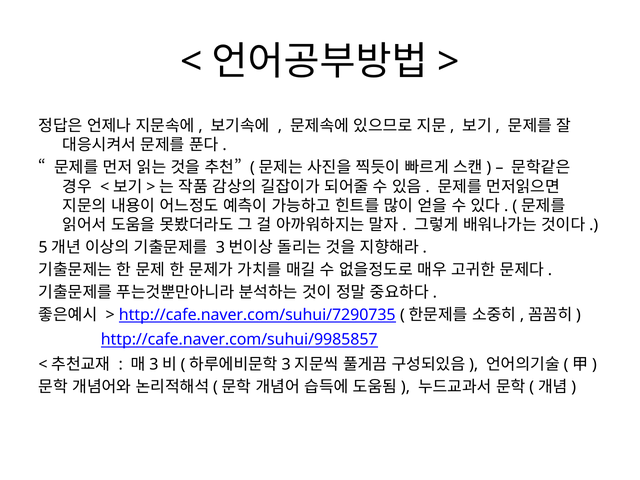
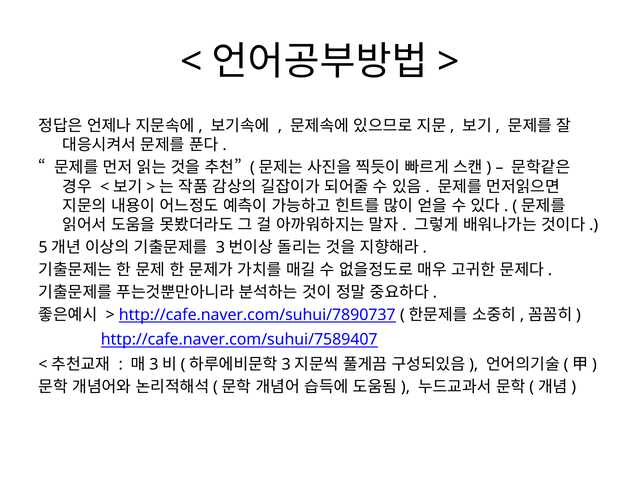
http://cafe.naver.com/suhui/7290735: http://cafe.naver.com/suhui/7290735 -> http://cafe.naver.com/suhui/7890737 (257, 315)
http://cafe.naver.com/suhui/9985857: http://cafe.naver.com/suhui/9985857 -> http://cafe.naver.com/suhui/7589407 (239, 340)
